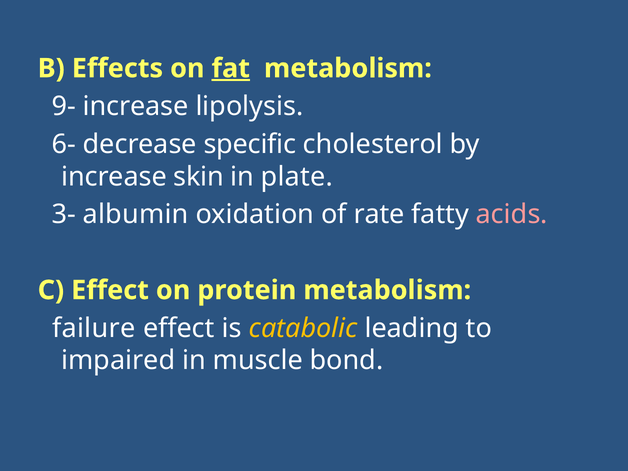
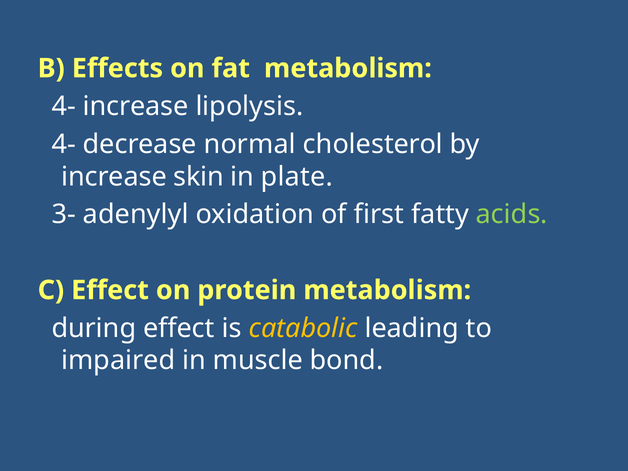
fat underline: present -> none (231, 68)
9-: 9- -> 4- (64, 106)
6-: 6- -> 4- (64, 144)
specific: specific -> normal (250, 144)
albumin: albumin -> adenylyl (136, 214)
rate: rate -> first (379, 214)
acids colour: pink -> light green (512, 214)
failure: failure -> during (94, 328)
